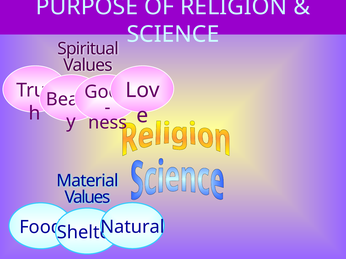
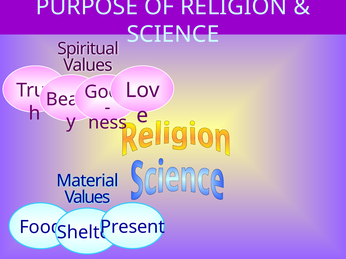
Natural: Natural -> Present (133, 227)
